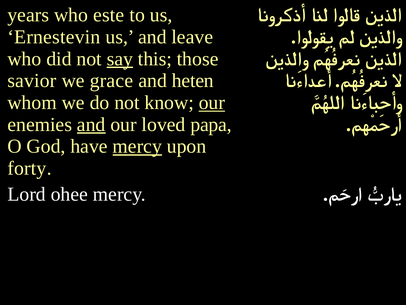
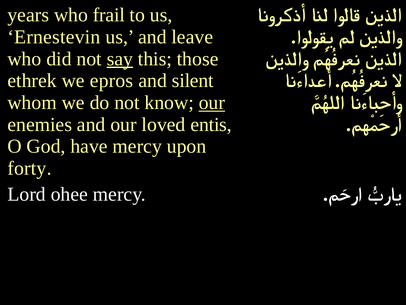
este: este -> frail (109, 15)
savior: savior -> ethrek (32, 81)
grace: grace -> epros (112, 81)
heten: heten -> silent (193, 81)
and underline: present -> none (91, 124)
papa: papa -> entis (211, 124)
mercy underline: present -> none (137, 146)
